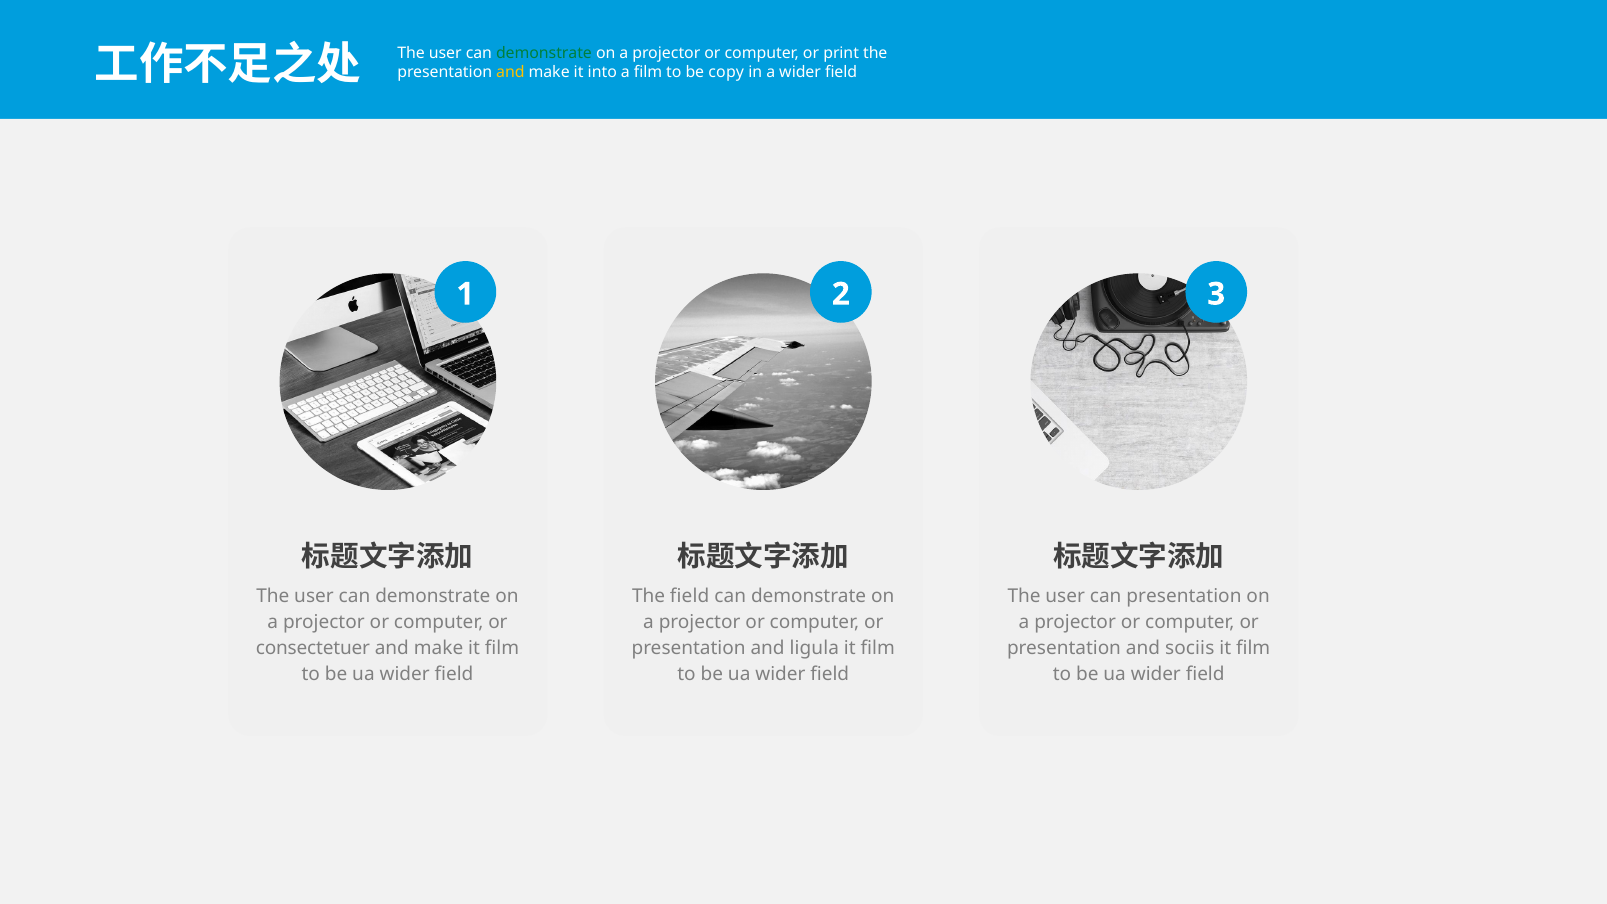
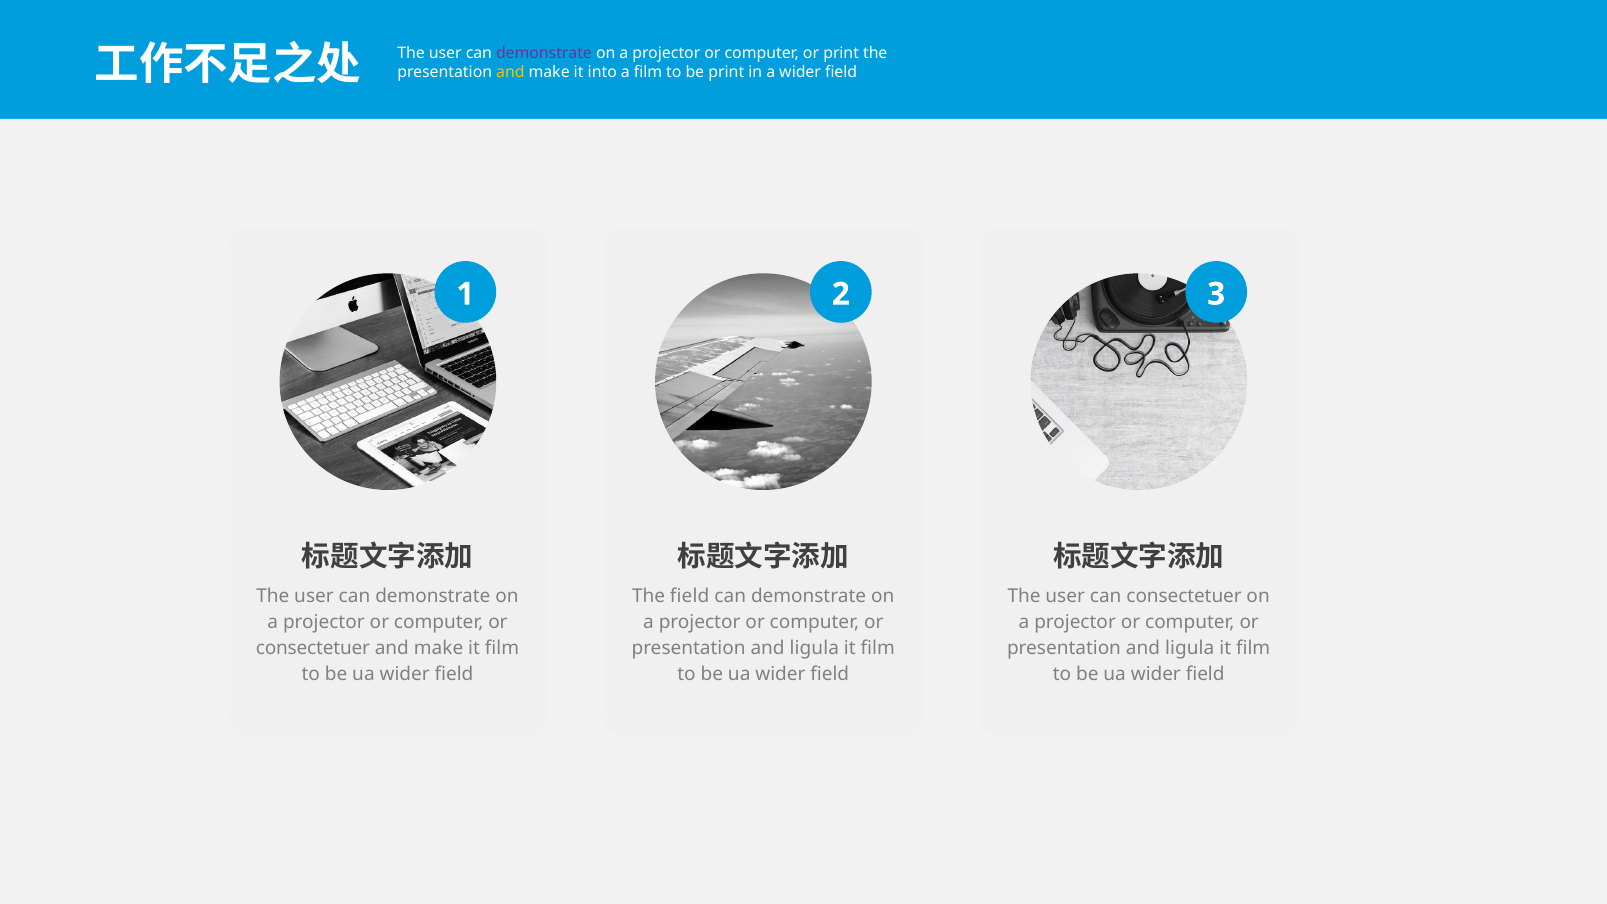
demonstrate colour: green -> purple (544, 53)
be copy: copy -> print (726, 72)
can presentation: presentation -> consectetuer (1184, 596)
sociis: sociis -> ligula (1190, 649)
